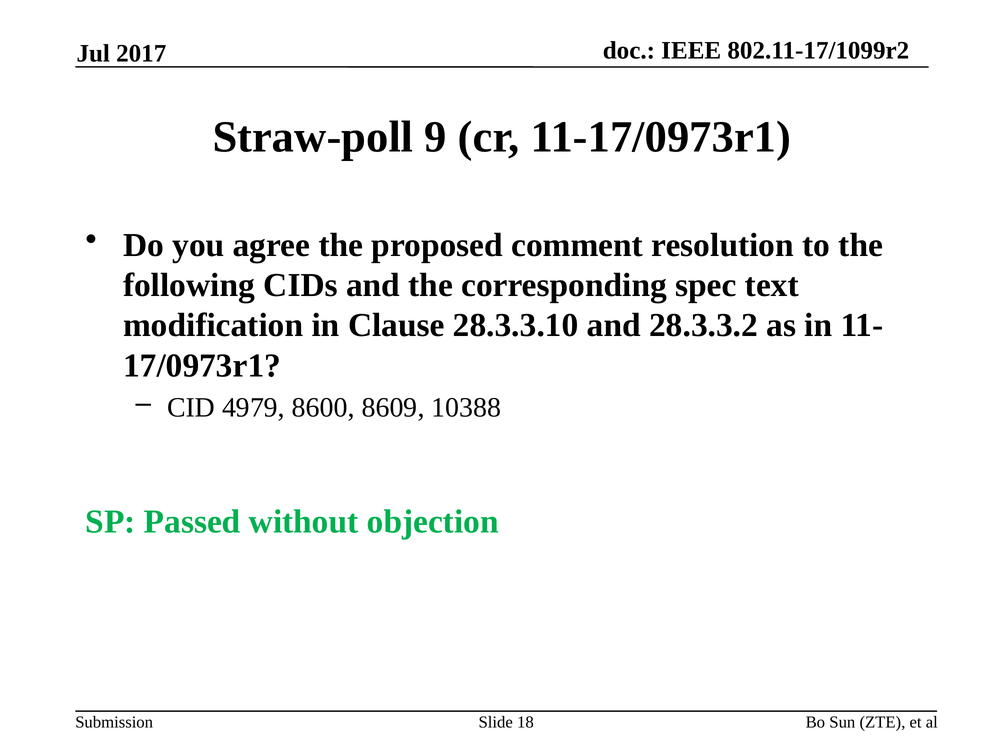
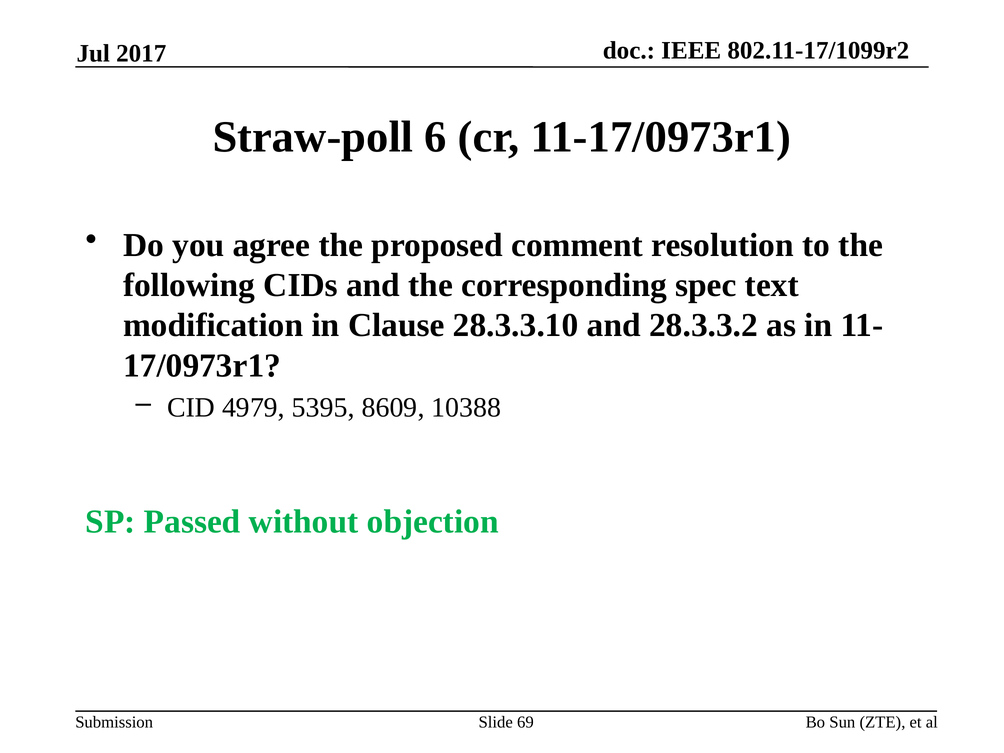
9: 9 -> 6 (436, 137)
8600: 8600 -> 5395 (323, 407)
18: 18 -> 69 (525, 722)
